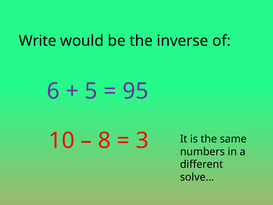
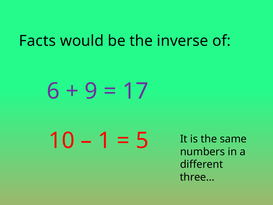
Write: Write -> Facts (37, 41)
5: 5 -> 9 (91, 91)
95: 95 -> 17 (135, 91)
8: 8 -> 1 (104, 140)
3: 3 -> 5 (142, 140)
solve…: solve… -> three… (197, 177)
